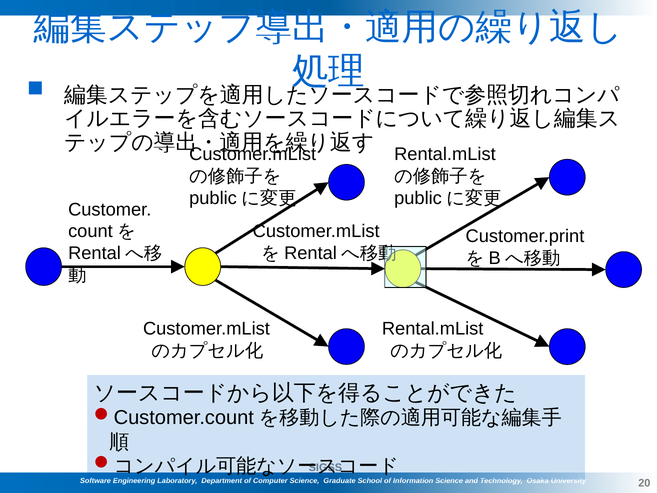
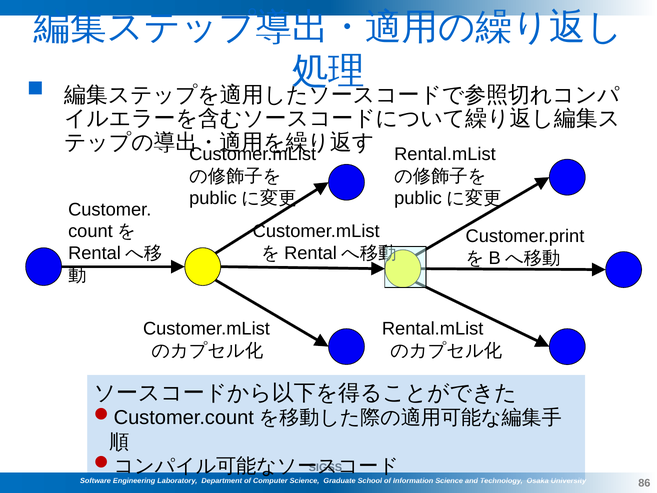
20: 20 -> 86 (644, 483)
